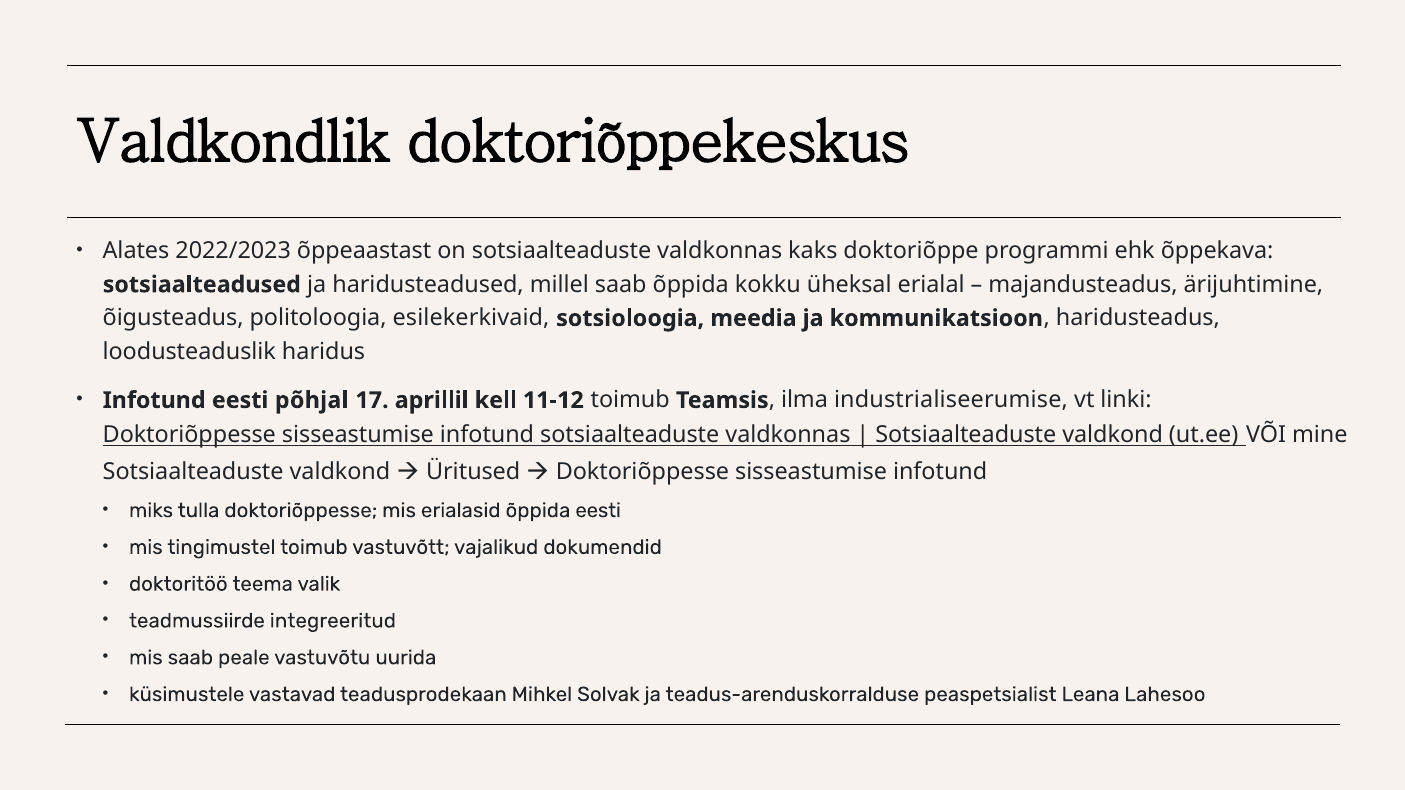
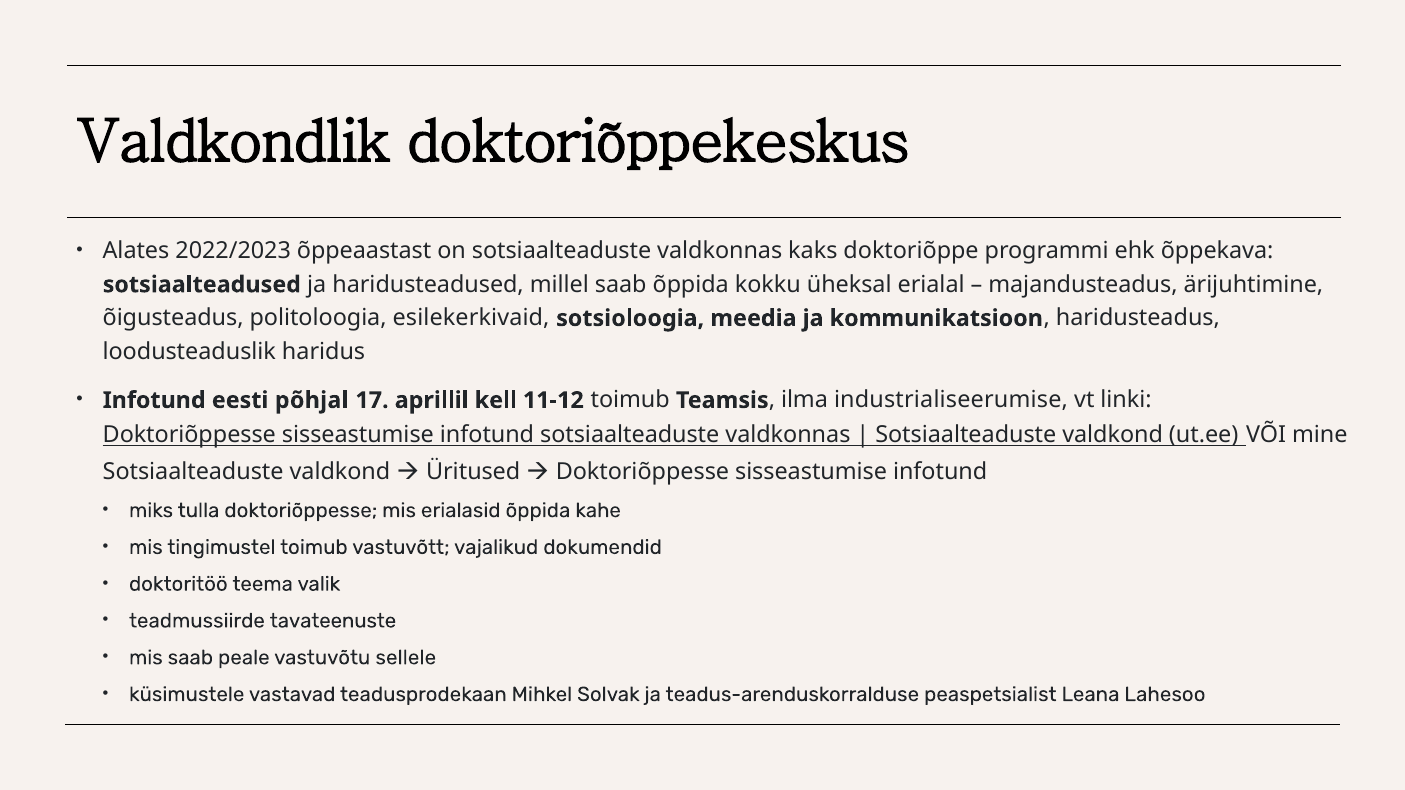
õppida eesti: eesti -> kahe (598, 511)
integreeritud: integreeritud -> tavateenuste (333, 621)
uurida: uurida -> sellele (406, 658)
